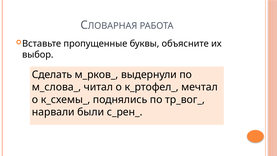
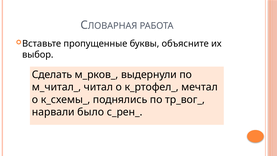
м_слова_: м_слова_ -> м_читал_ (57, 87)
были: были -> было (91, 112)
